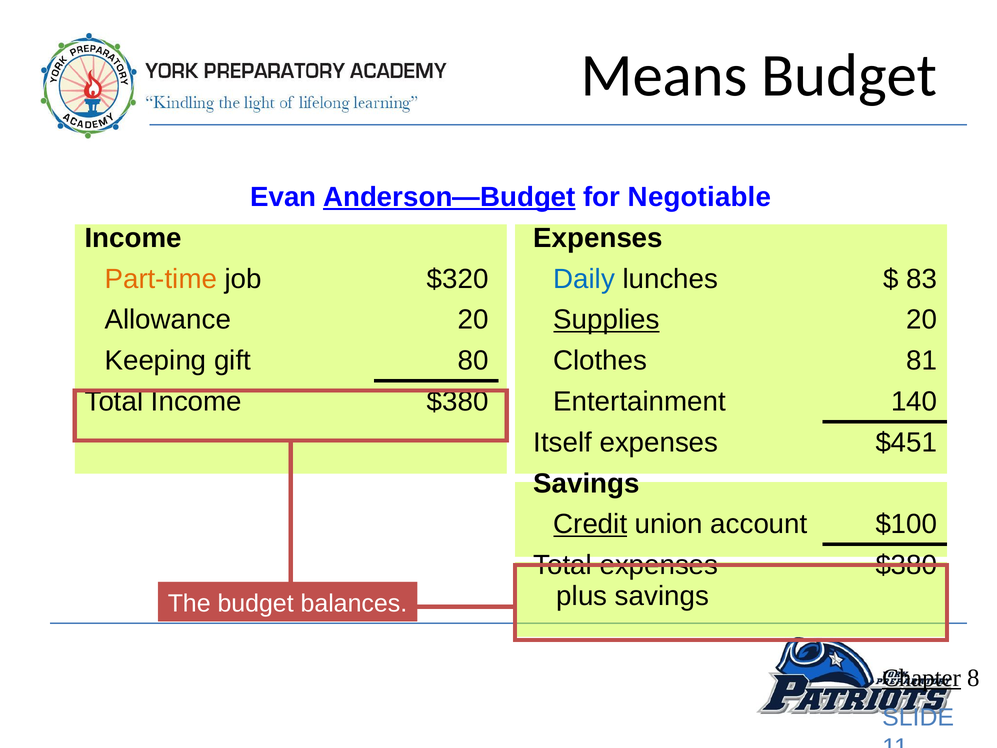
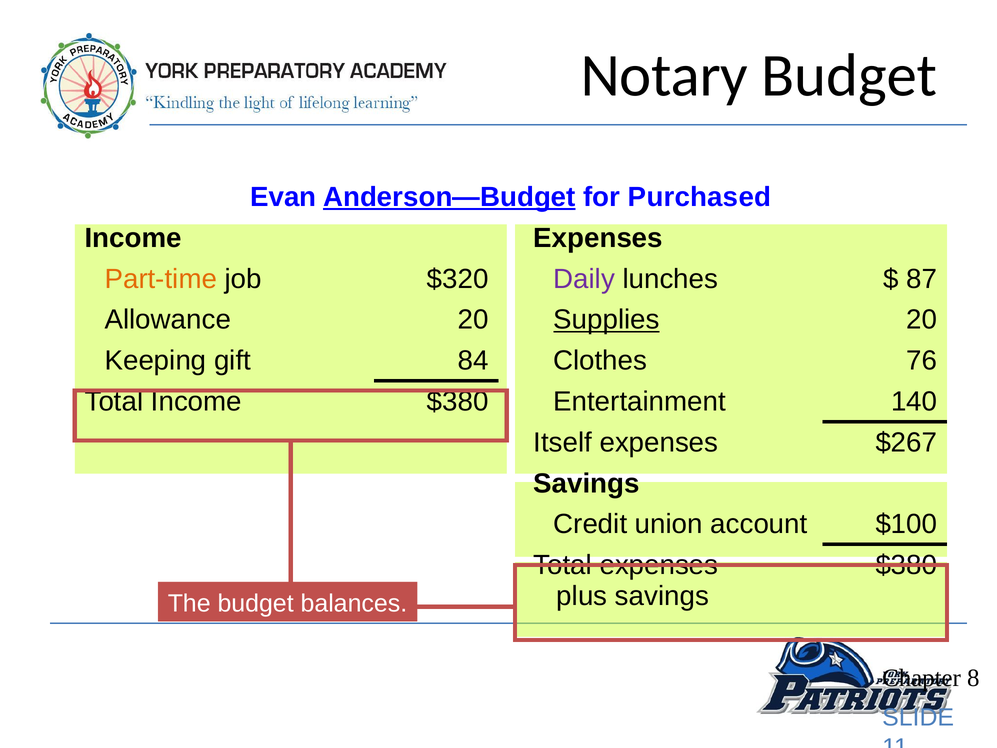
Means: Means -> Notary (664, 76)
Negotiable: Negotiable -> Purchased (700, 197)
Daily colour: blue -> purple (584, 279)
83: 83 -> 87 (922, 279)
80: 80 -> 84 (473, 361)
81: 81 -> 76 (922, 361)
$451: $451 -> $267 (906, 442)
Credit underline: present -> none (590, 524)
Chapter underline: present -> none (922, 678)
